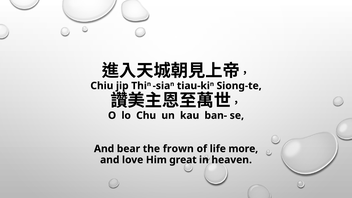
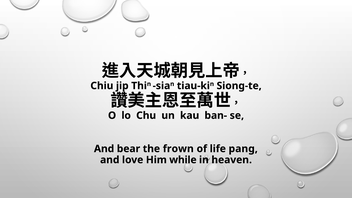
more: more -> pang (243, 149)
great: great -> while (183, 160)
